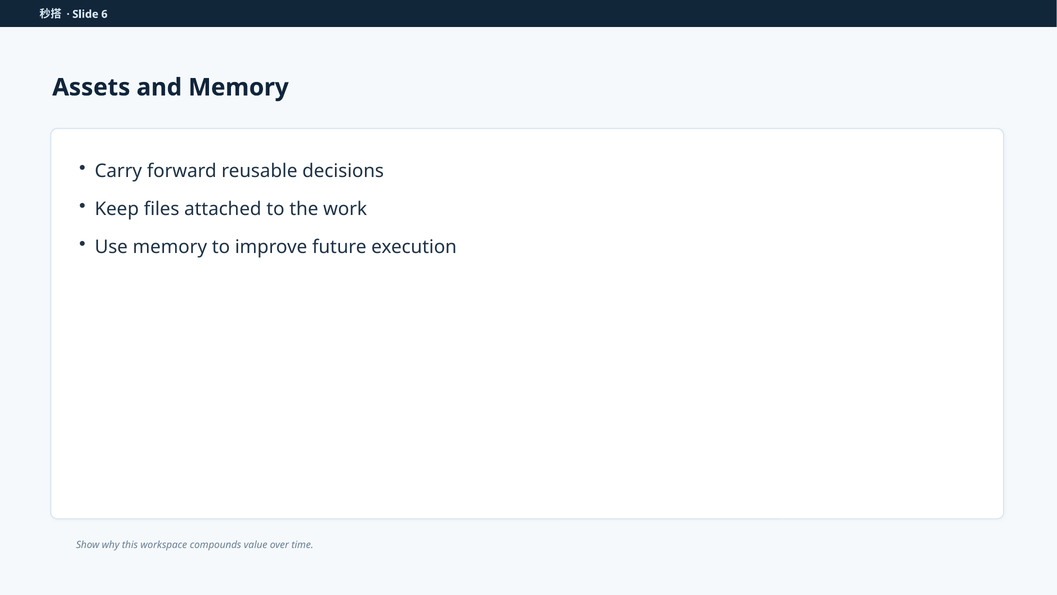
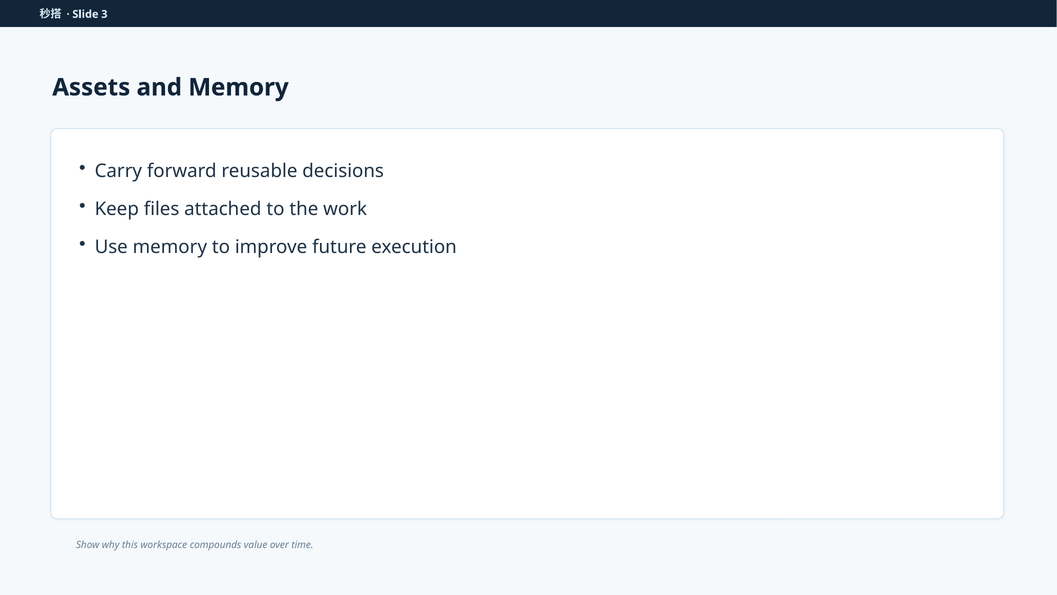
6: 6 -> 3 (104, 14)
